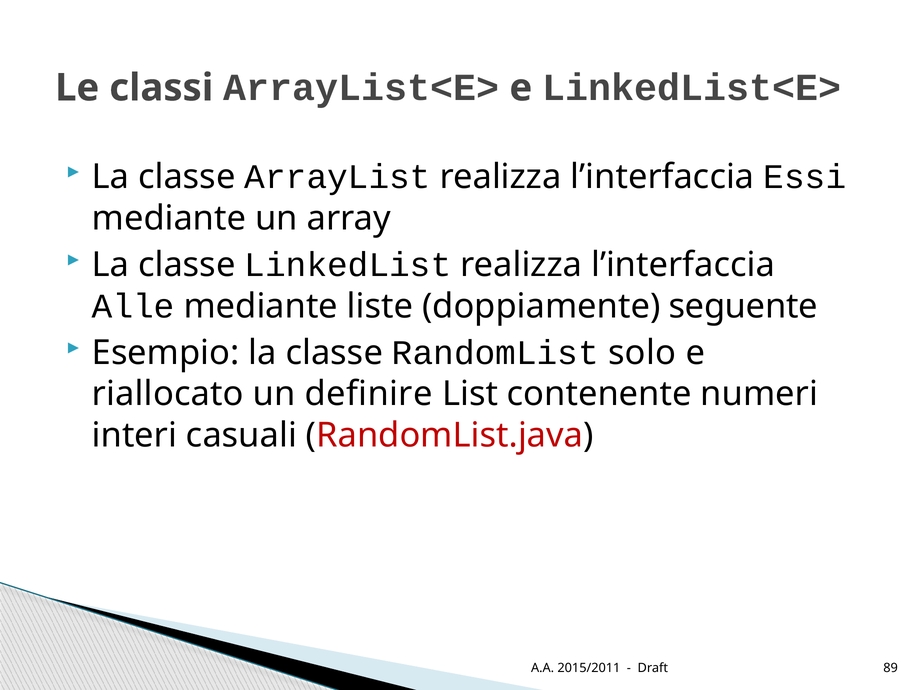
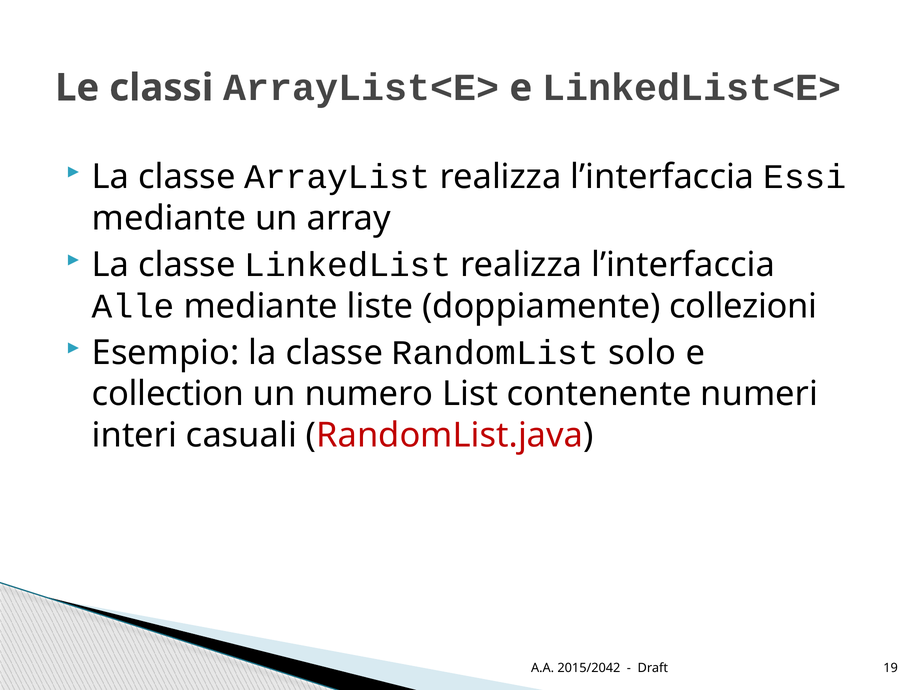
seguente: seguente -> collezioni (743, 306)
riallocato: riallocato -> collection (168, 394)
definire: definire -> numero (369, 394)
2015/2011: 2015/2011 -> 2015/2042 (589, 668)
89: 89 -> 19 (891, 668)
